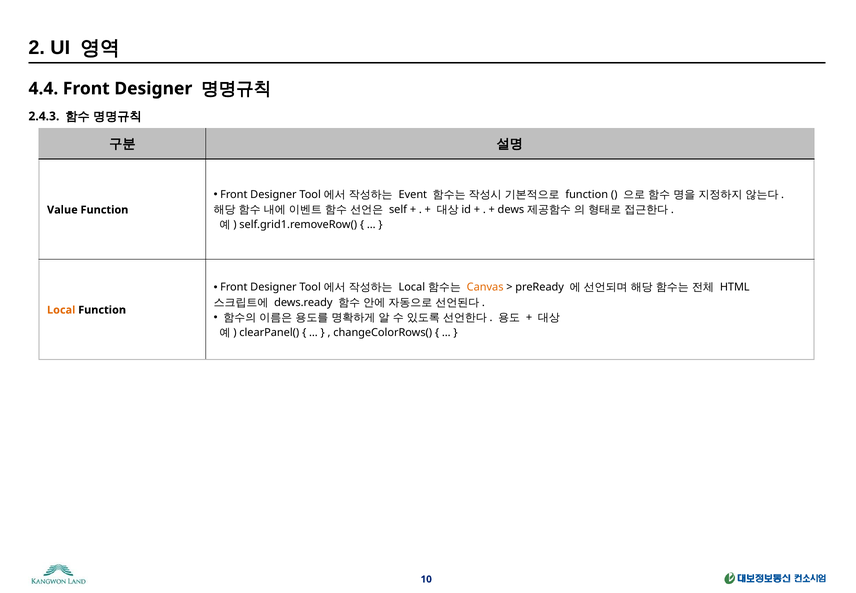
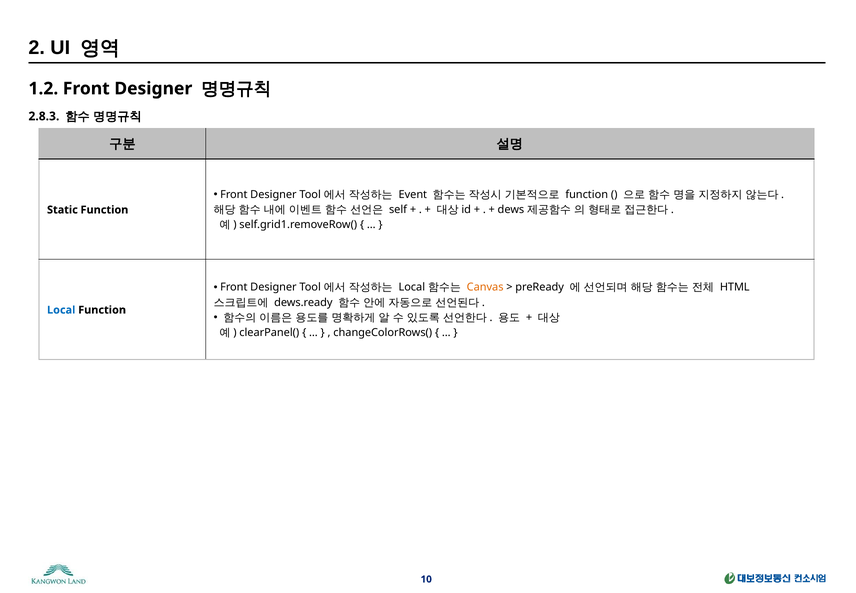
4.4: 4.4 -> 1.2 (43, 88)
2.4.3: 2.4.3 -> 2.8.3 (44, 116)
Value: Value -> Static (62, 210)
Local colour: orange -> blue (61, 310)
